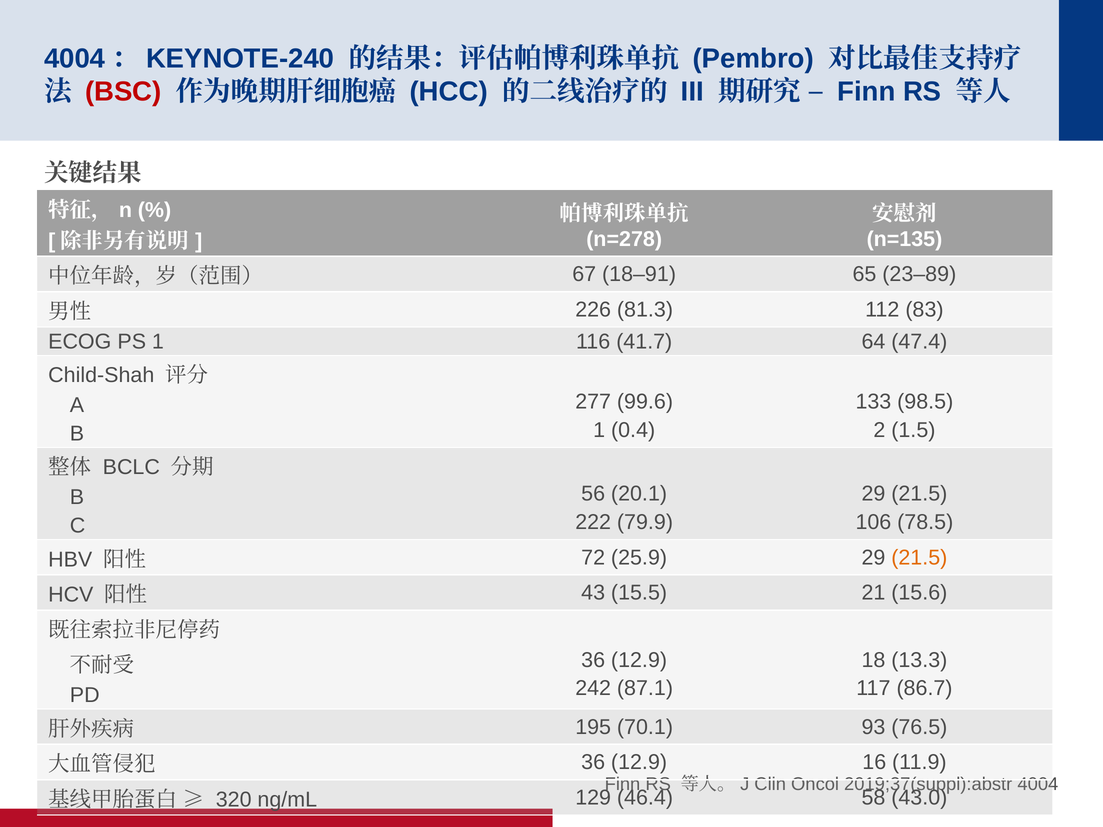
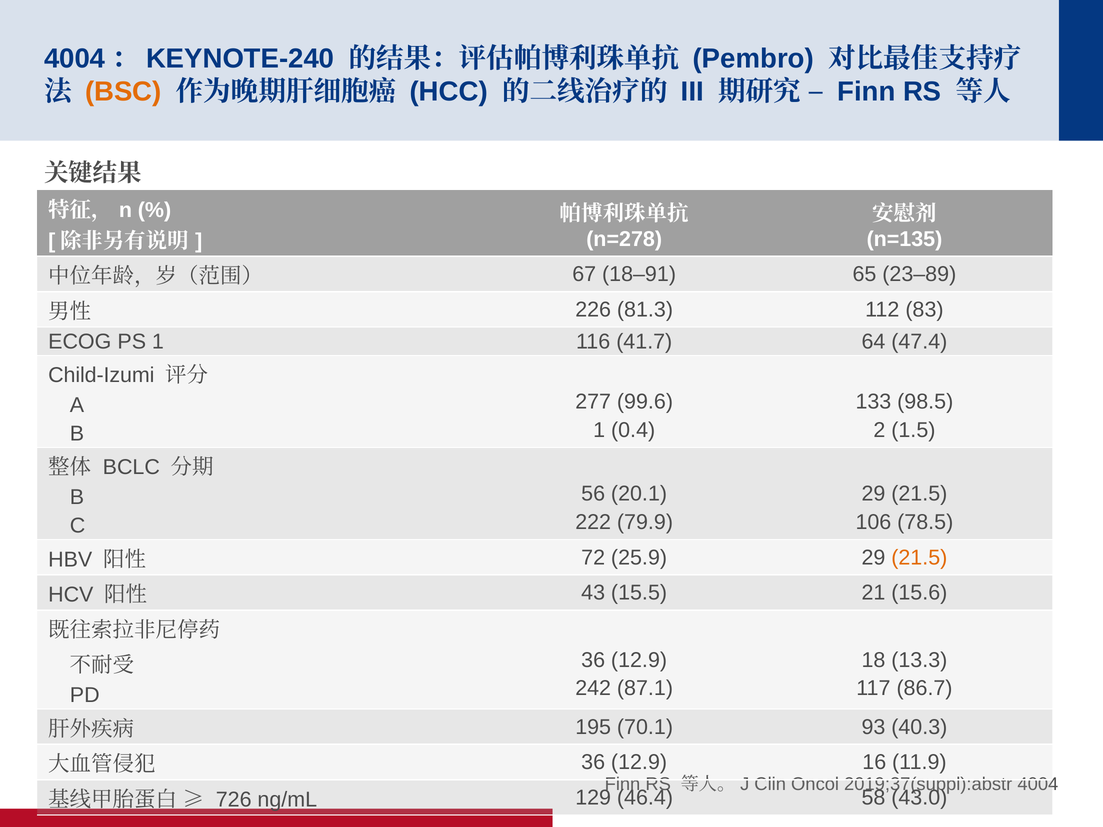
BSC colour: red -> orange (123, 92)
Child-Shah: Child-Shah -> Child-Izumi (101, 375)
76.5: 76.5 -> 40.3 (919, 727)
320: 320 -> 726 (234, 800)
